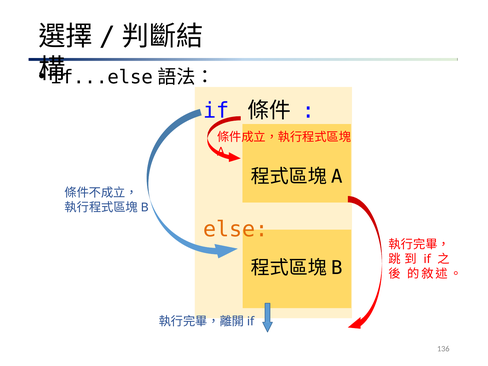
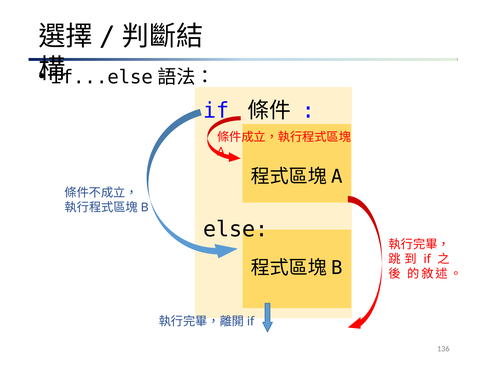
else colour: orange -> black (236, 230)
